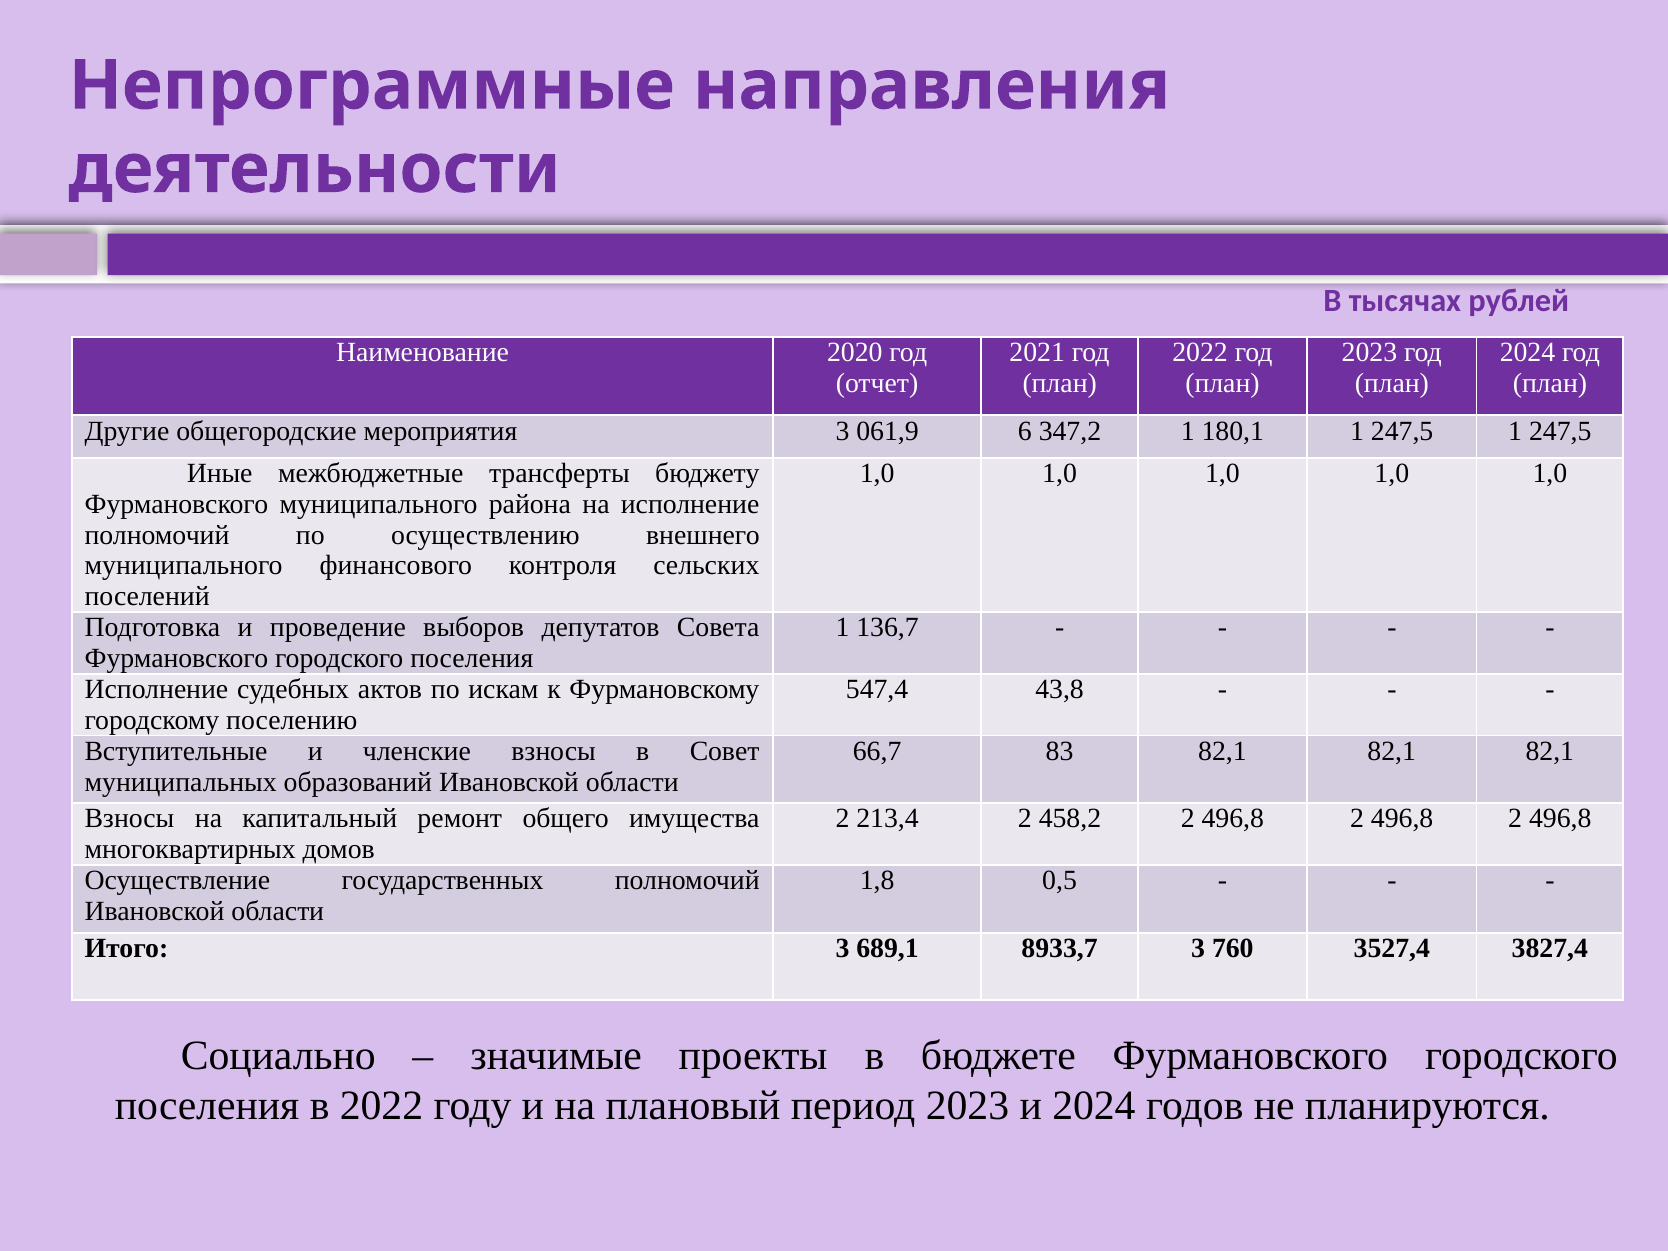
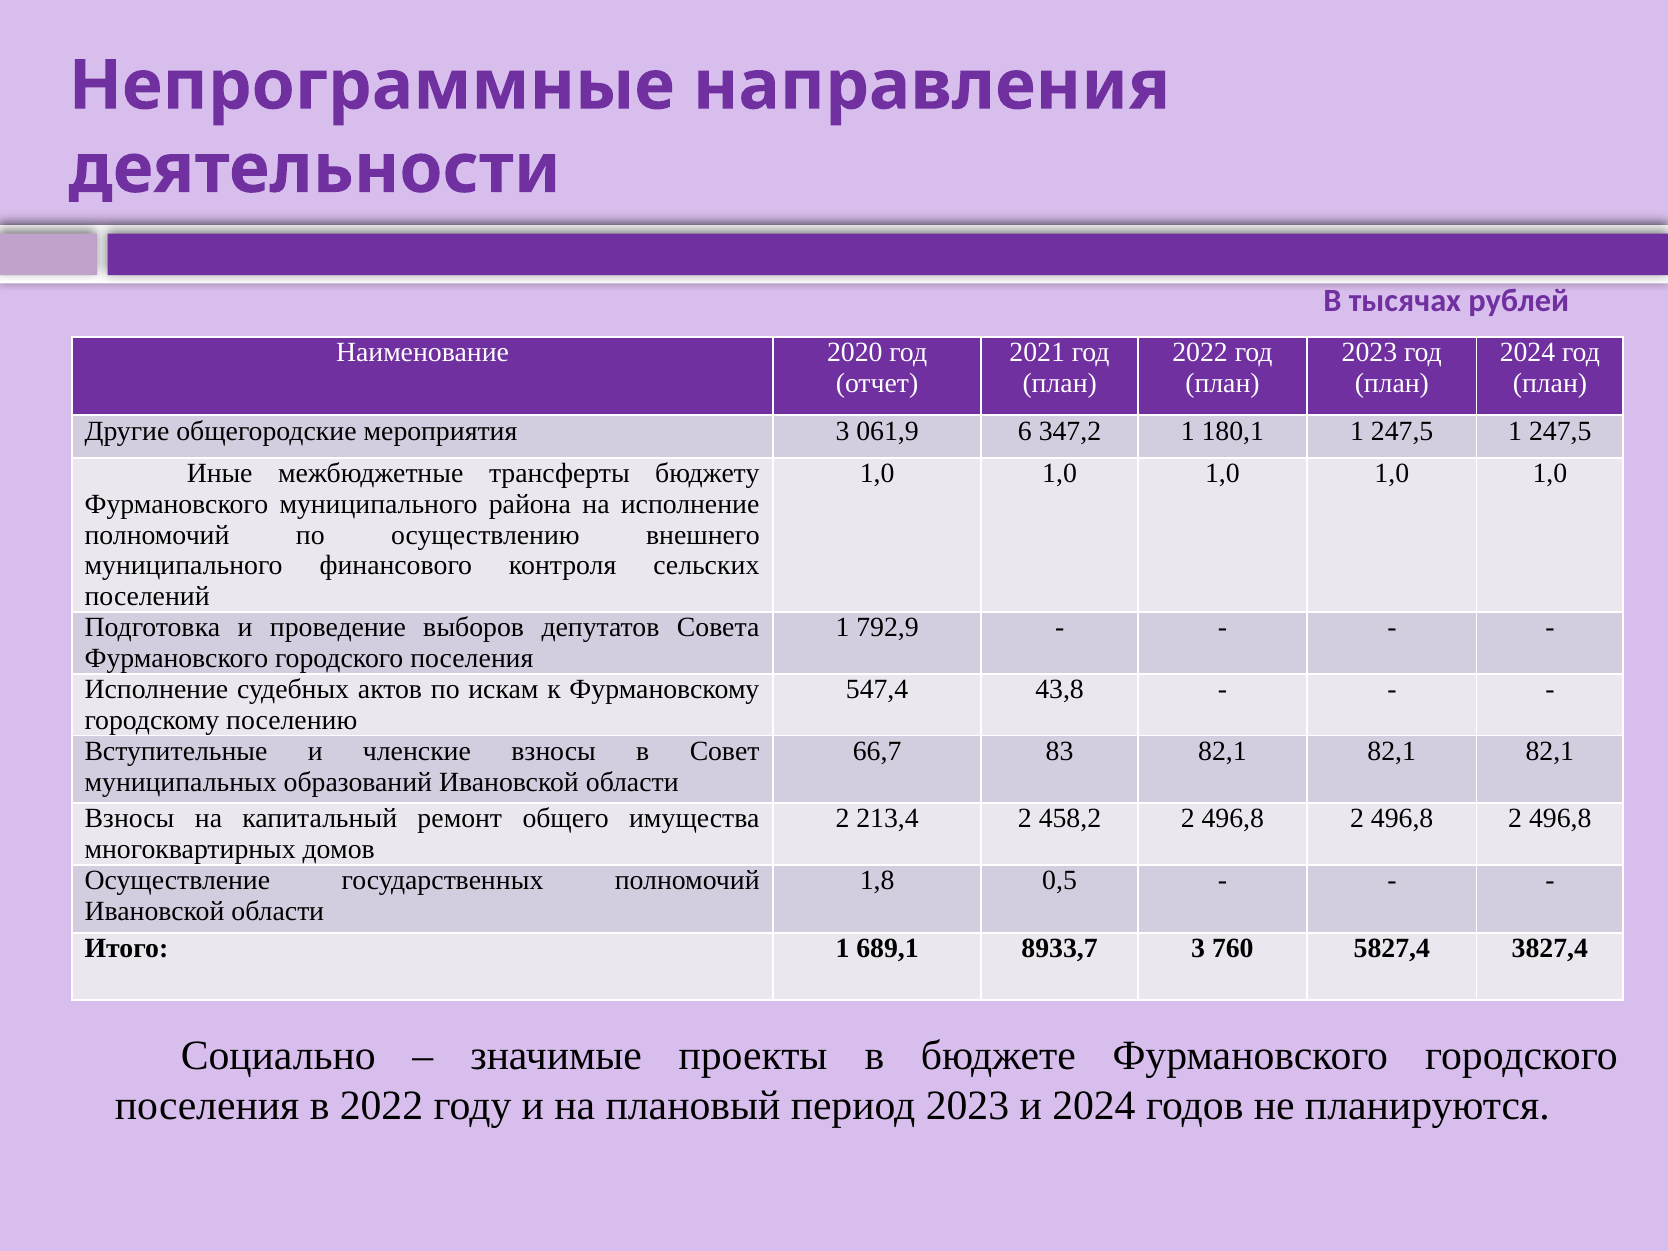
136,7: 136,7 -> 792,9 (888, 627)
Итого 3: 3 -> 1 (842, 948)
3527,4: 3527,4 -> 5827,4 (1392, 948)
